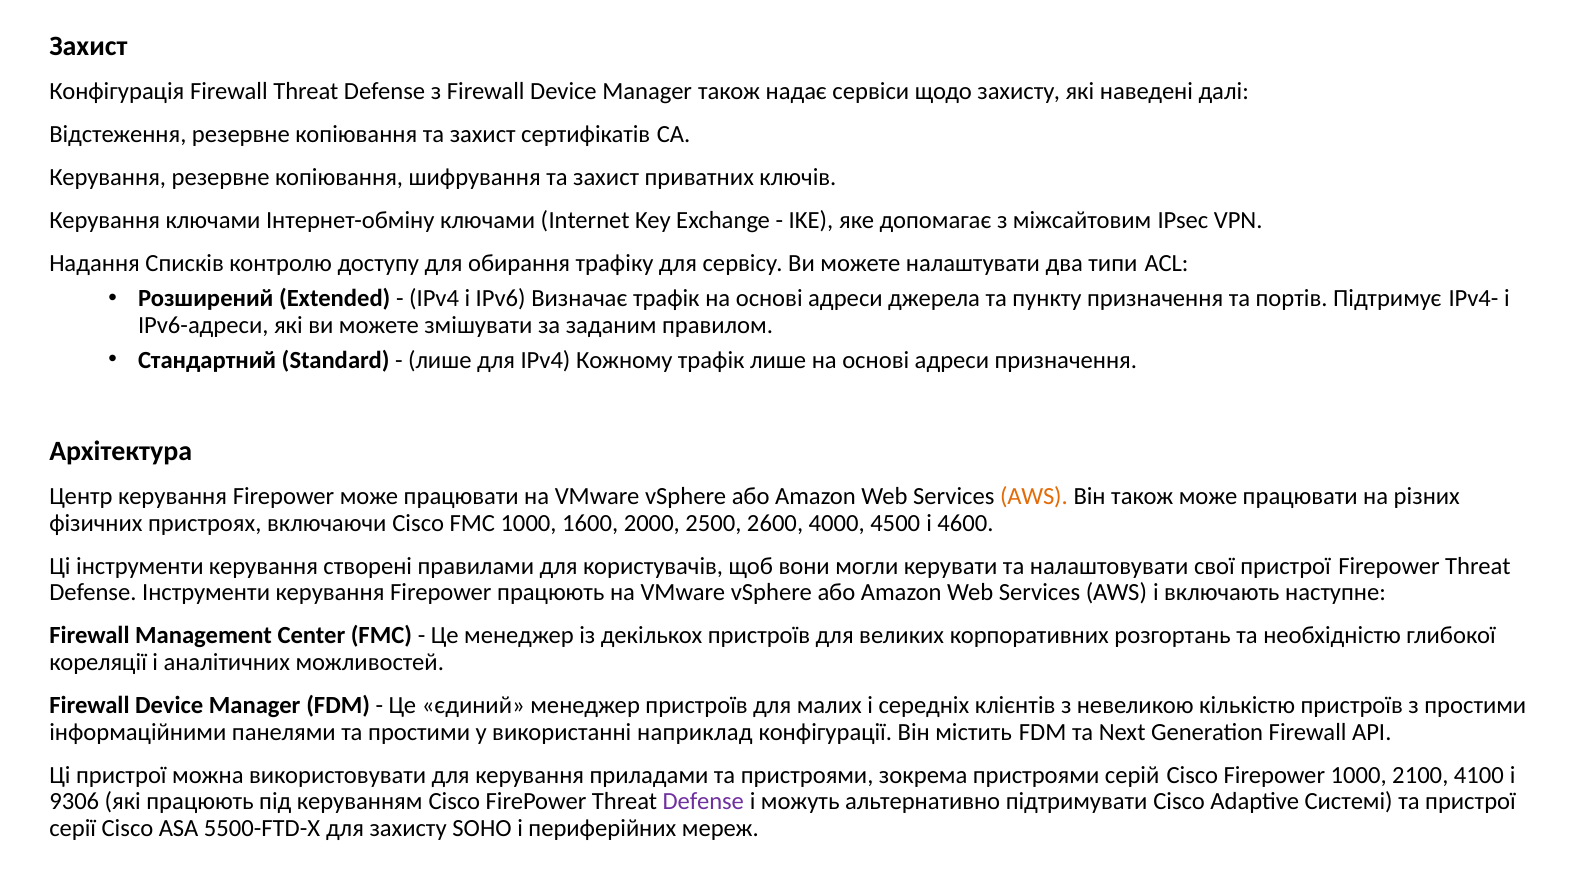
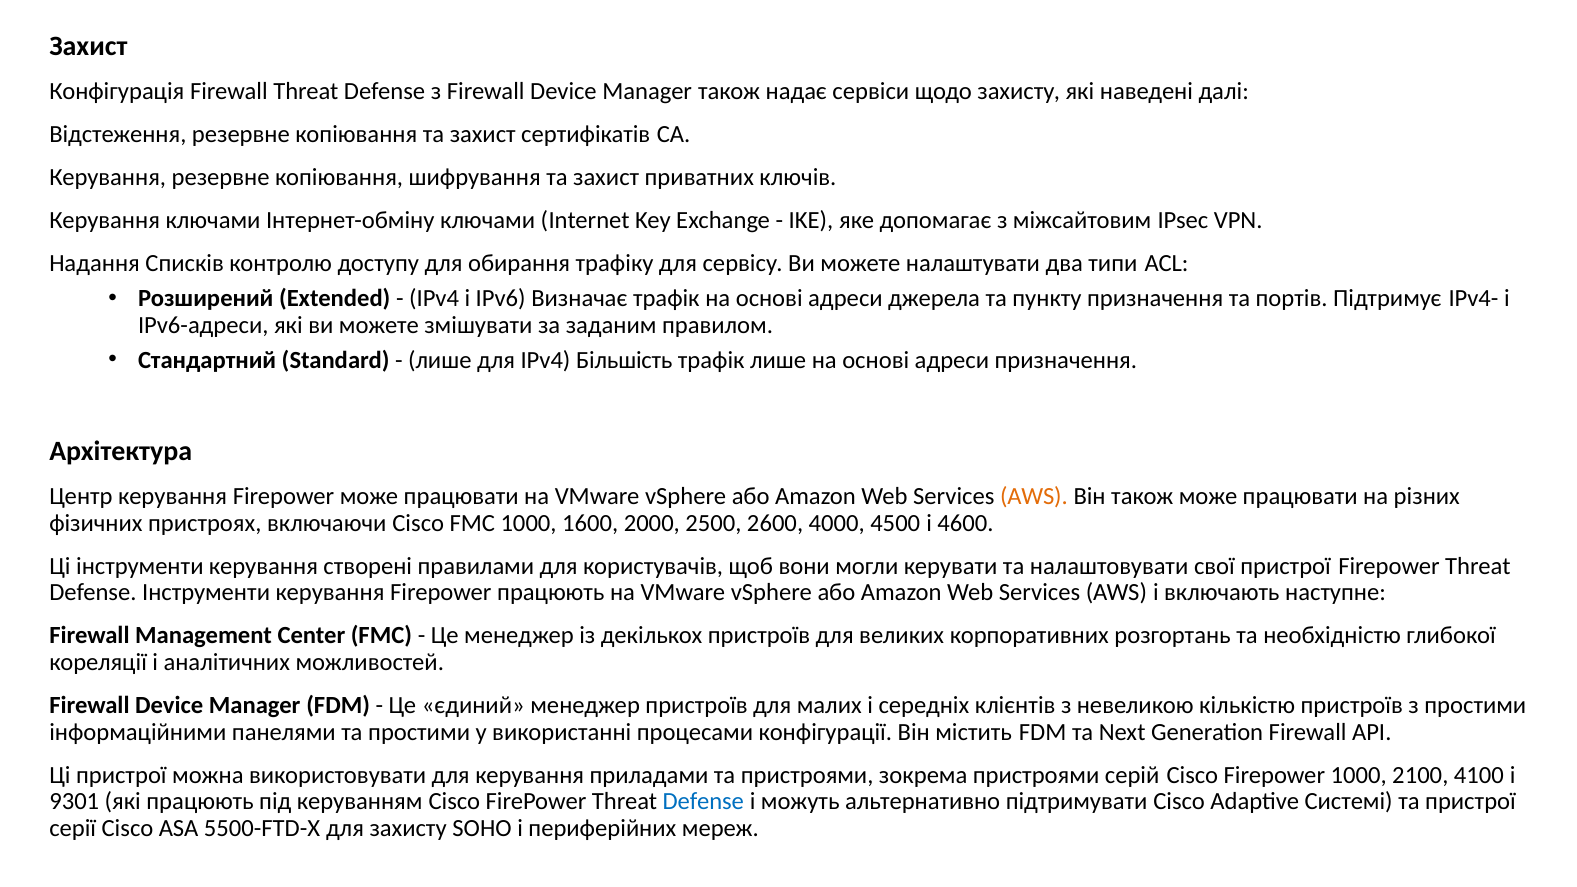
Кожному: Кожному -> Більшість (624, 360)
наприклад: наприклад -> процесами (695, 732)
9306: 9306 -> 9301 (74, 802)
Defense colour: purple -> blue (703, 802)
